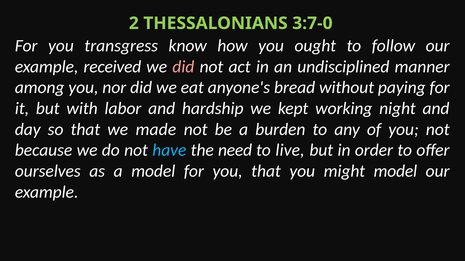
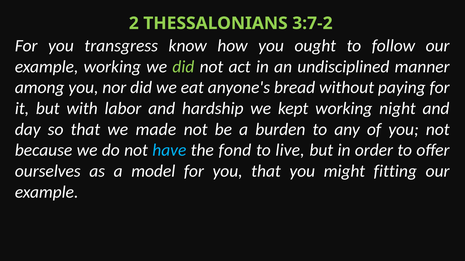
3:7-0: 3:7-0 -> 3:7-2 (312, 23)
example received: received -> working (112, 67)
did colour: pink -> light green (183, 67)
need: need -> fond (235, 151)
might model: model -> fitting (395, 171)
